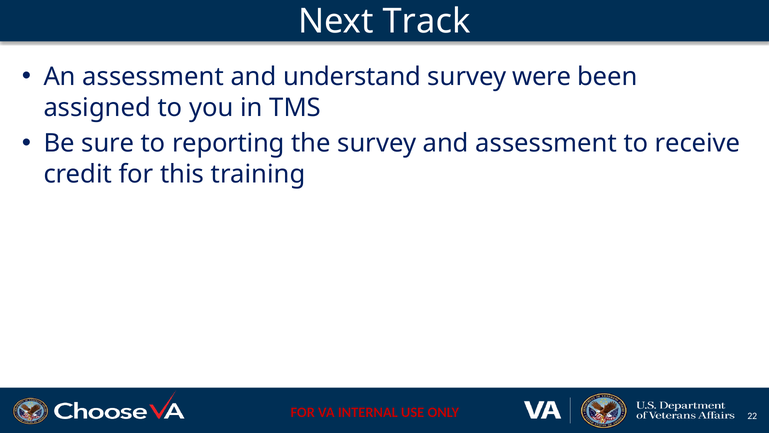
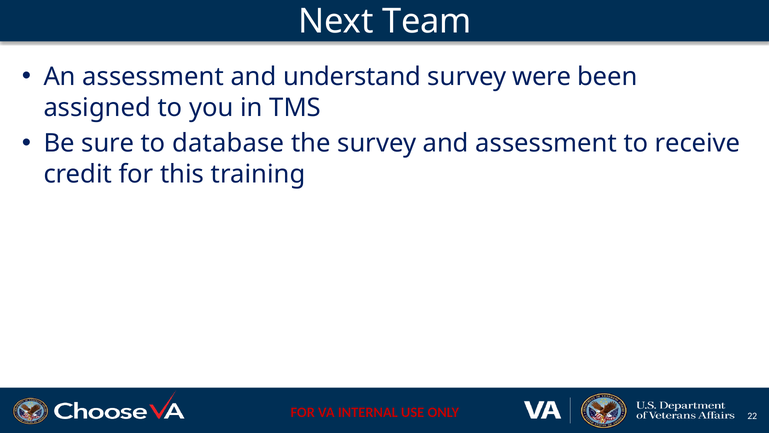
Track: Track -> Team (427, 21)
reporting: reporting -> database (228, 143)
